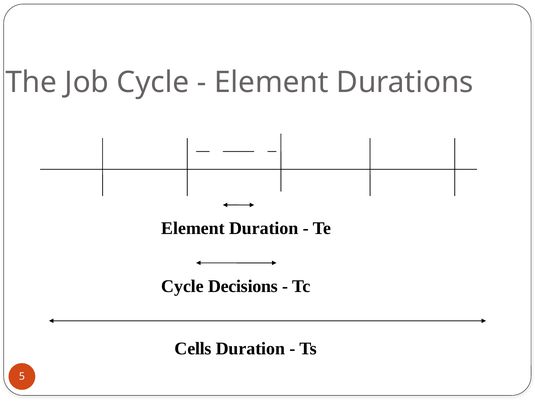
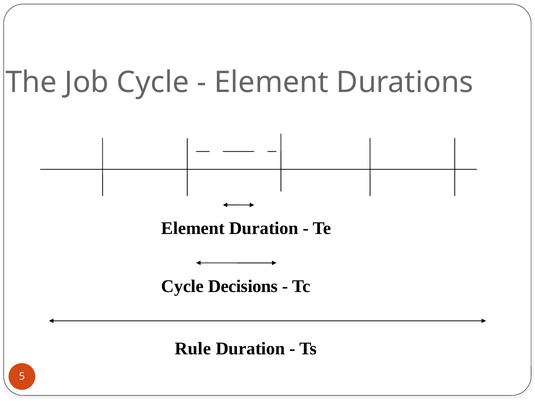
Cells: Cells -> Rule (193, 349)
